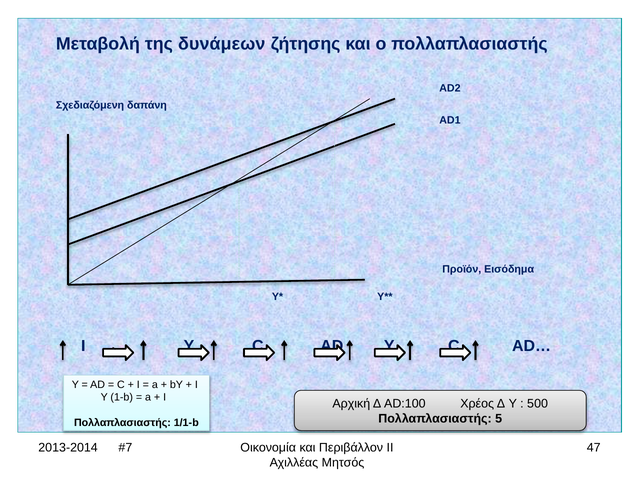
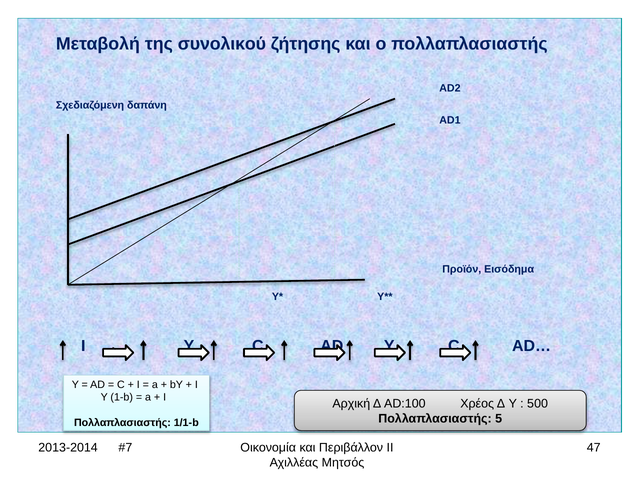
δυνάμεων: δυνάμεων -> συνολικού (222, 44)
